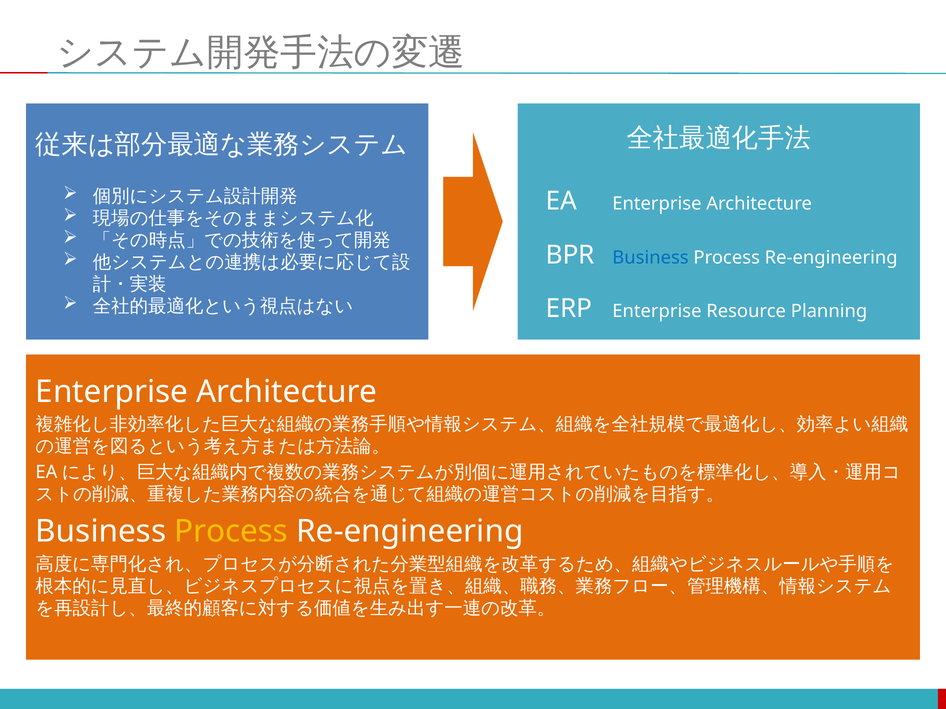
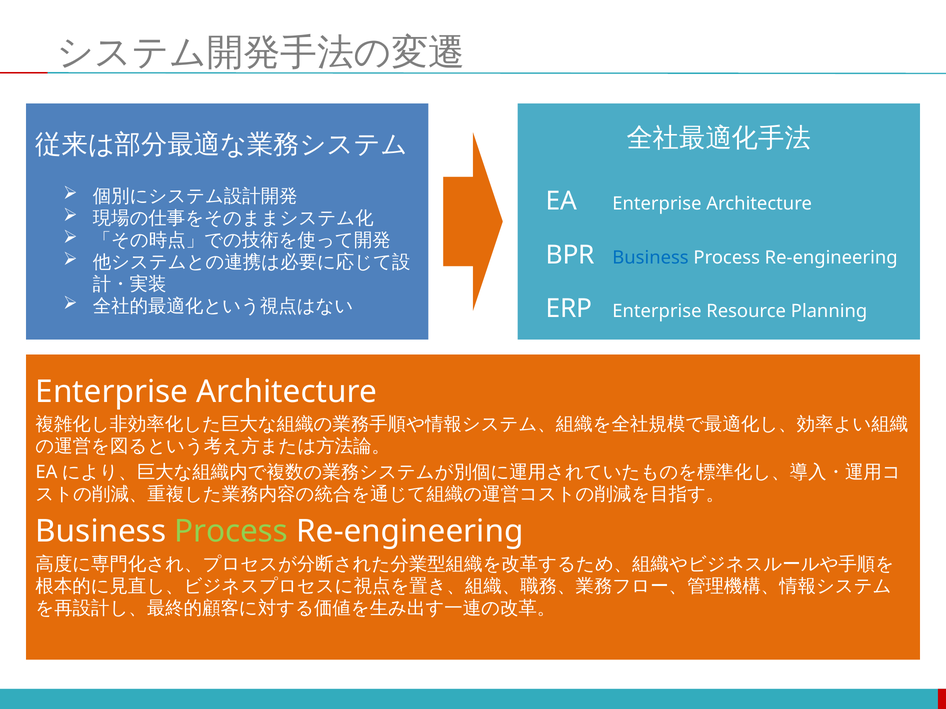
Process colour: yellow -> light green (231, 532)
